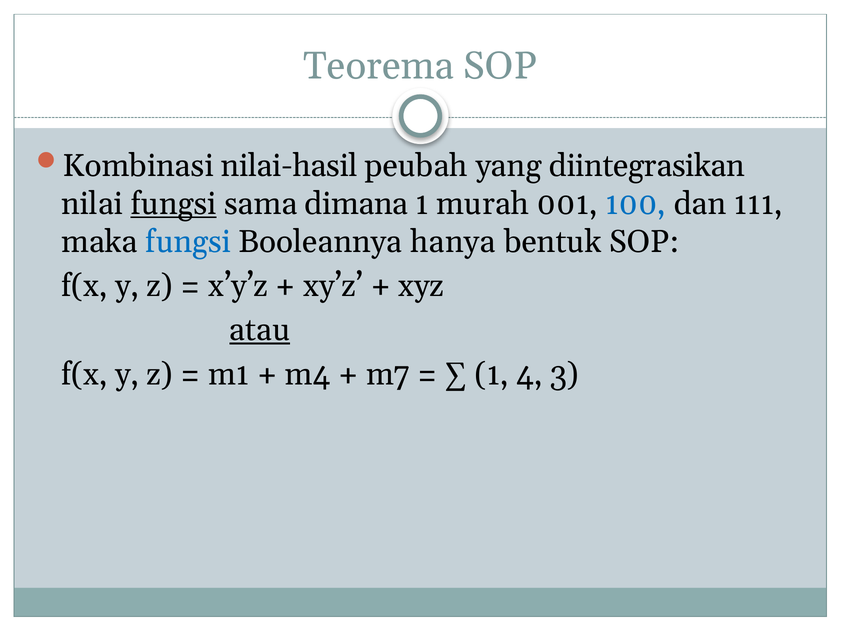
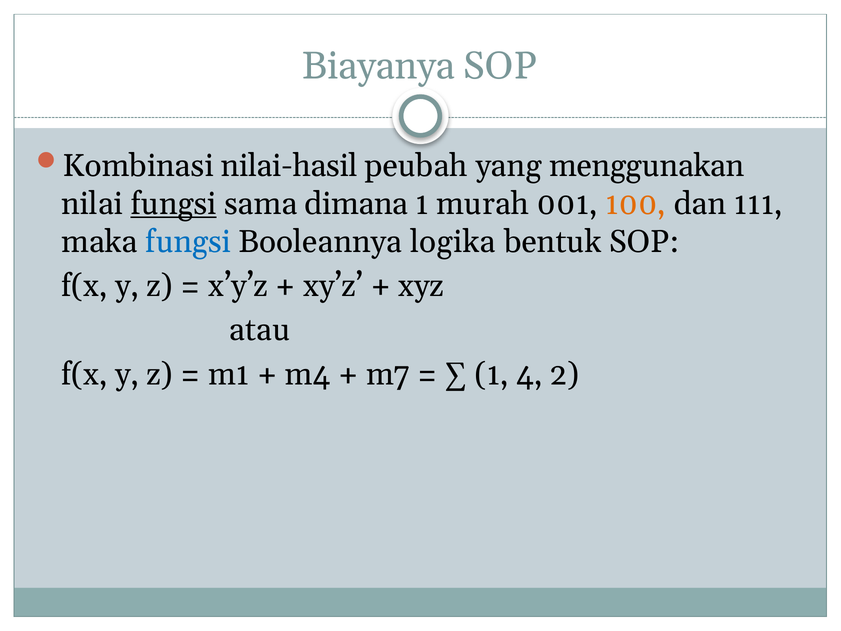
Teorema: Teorema -> Biayanya (379, 66)
diintegrasikan: diintegrasikan -> menggunakan (647, 166)
100 colour: blue -> orange (636, 204)
hanya: hanya -> logika (453, 241)
atau underline: present -> none (260, 330)
3: 3 -> 2 (564, 374)
